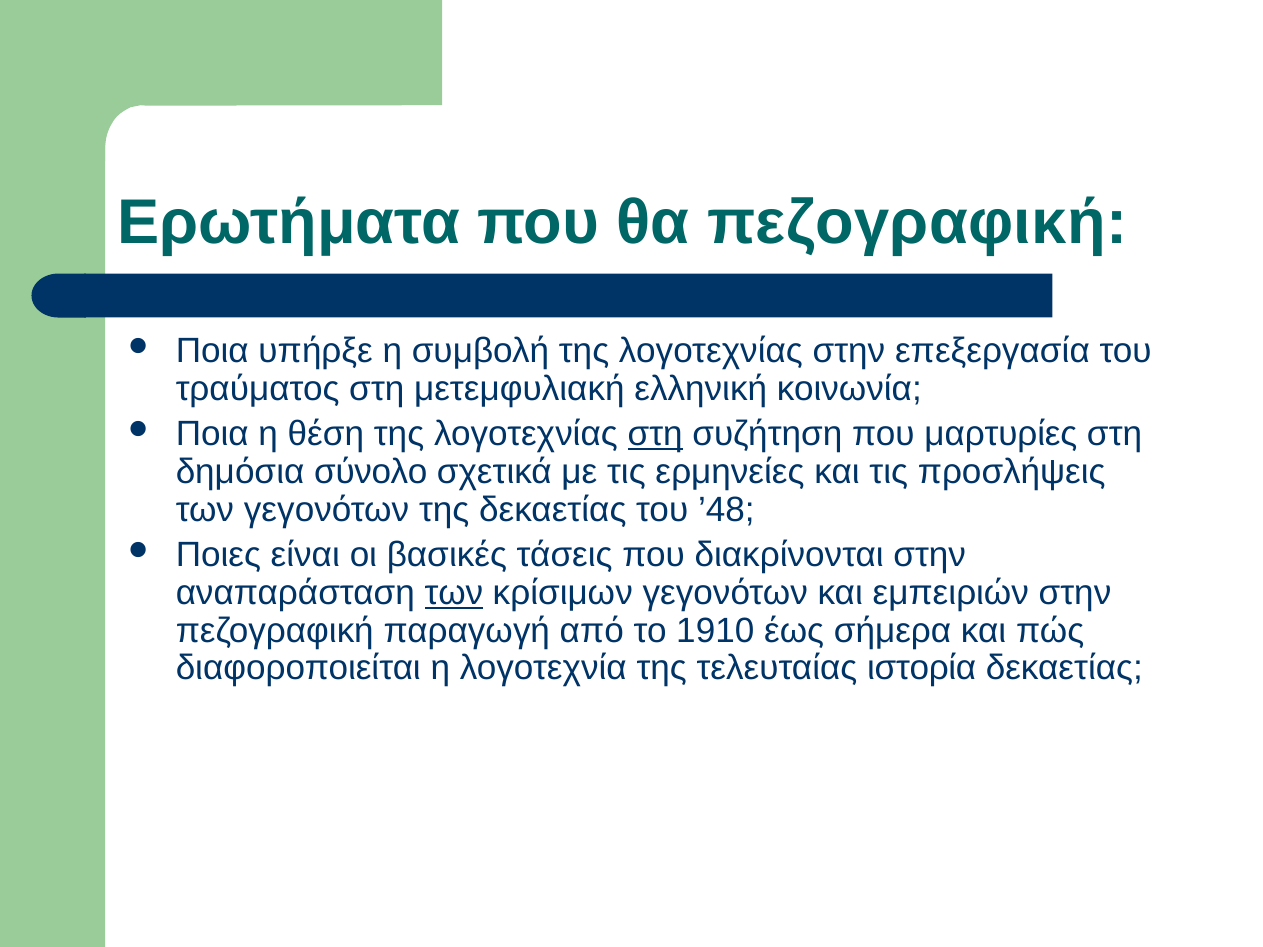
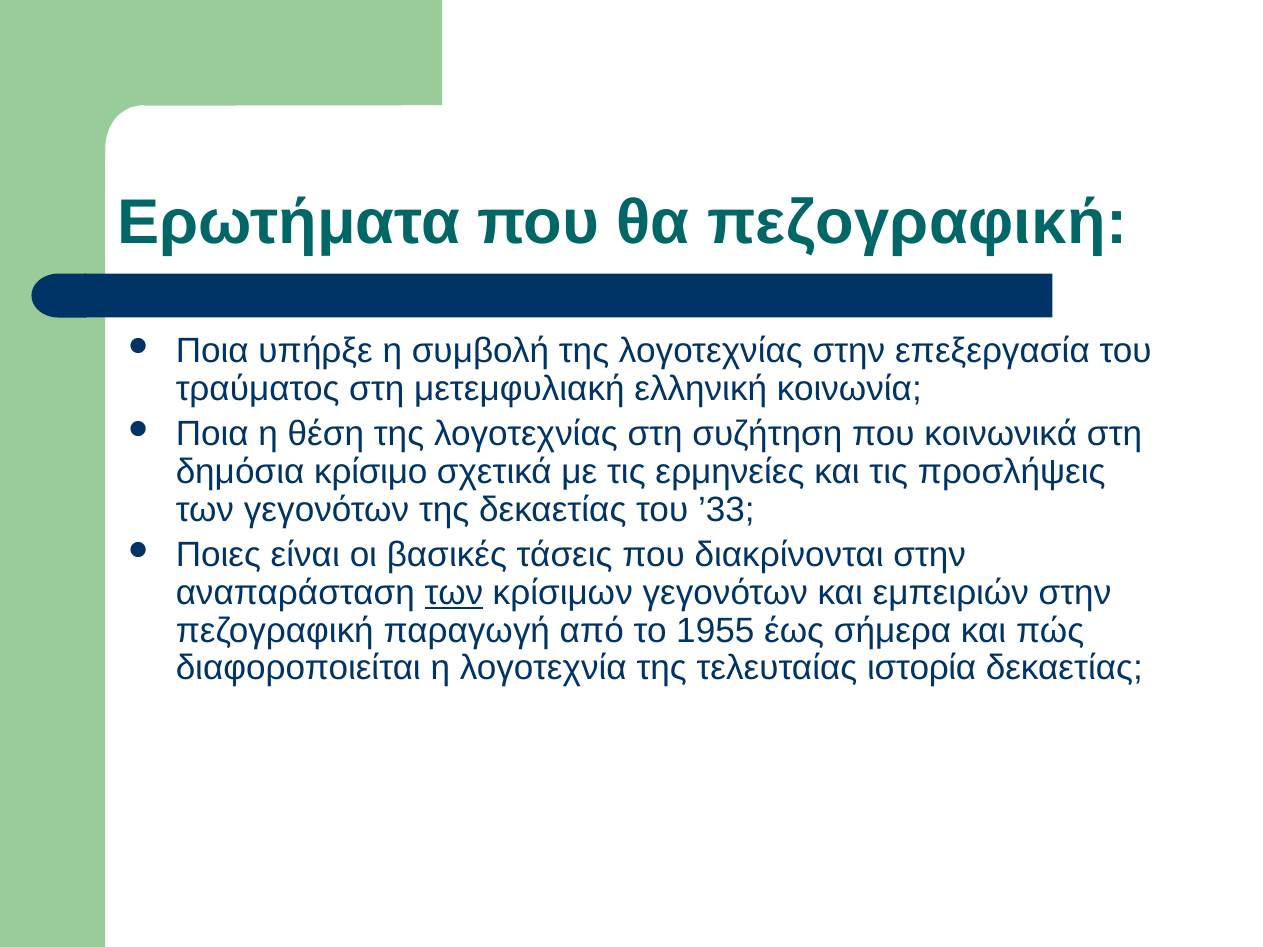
στη underline: present -> none (655, 434)
μαρτυρίες: μαρτυρίες -> κοινωνικά (1001, 434)
σύνολο: σύνολο -> κρίσιμο (371, 472)
’48: ’48 -> ’33 (726, 510)
1910: 1910 -> 1955 (715, 631)
